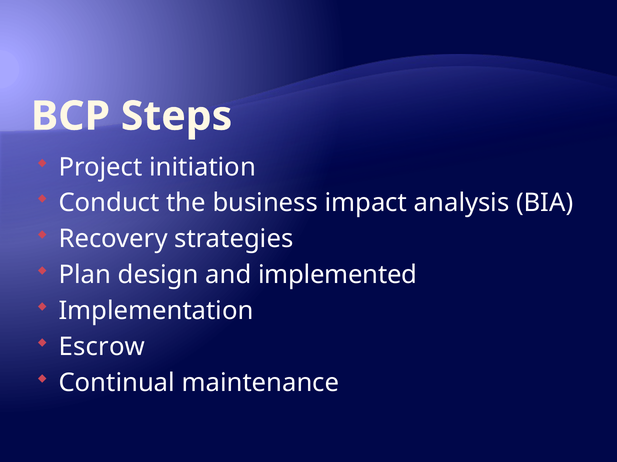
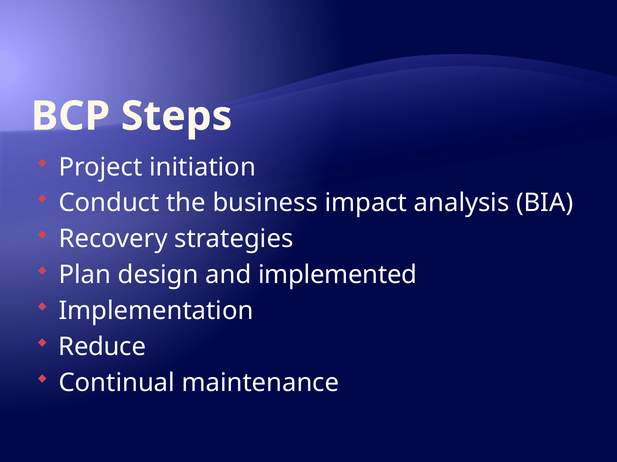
Escrow: Escrow -> Reduce (102, 347)
